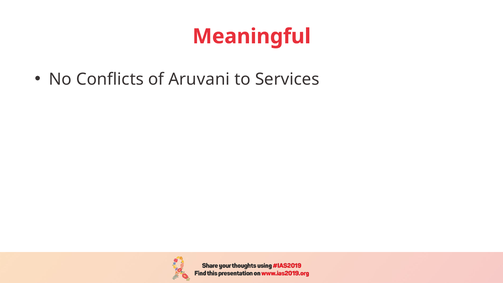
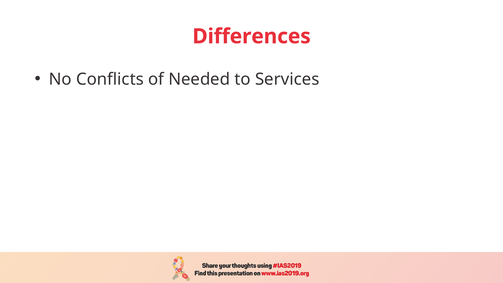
Meaningful: Meaningful -> Differences (252, 36)
Aruvani: Aruvani -> Needed (199, 79)
